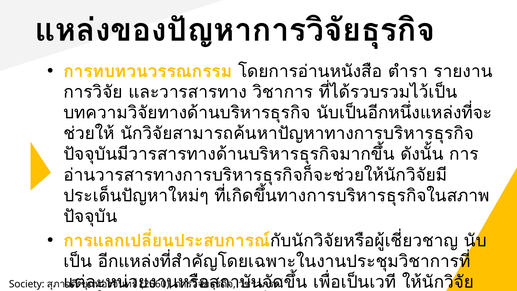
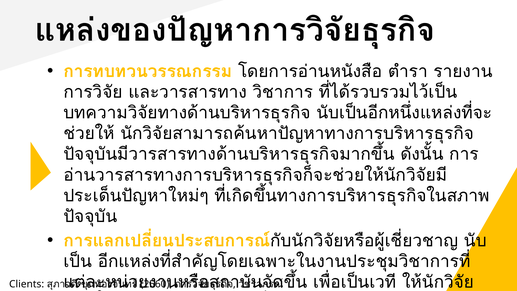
Society: Society -> Clients (27, 284)
